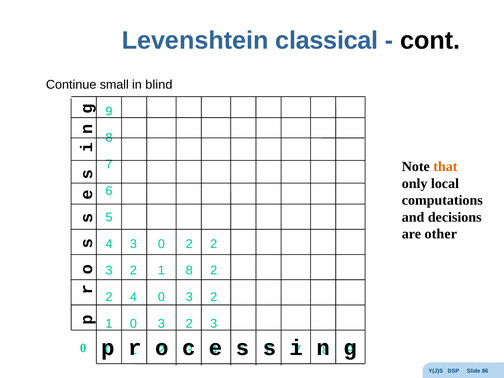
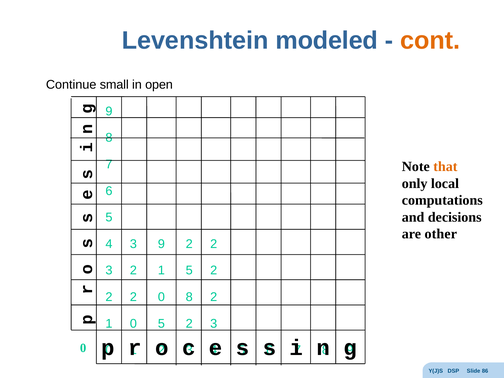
classical: classical -> modeled (327, 40)
cont colour: black -> orange (430, 40)
blind: blind -> open (159, 85)
4 3 0: 0 -> 9 (161, 244)
1 8: 8 -> 5 (189, 270)
4: 4 -> 2 (133, 297)
3: 3 -> 8 (189, 297)
1 0 3: 3 -> 5 (161, 324)
